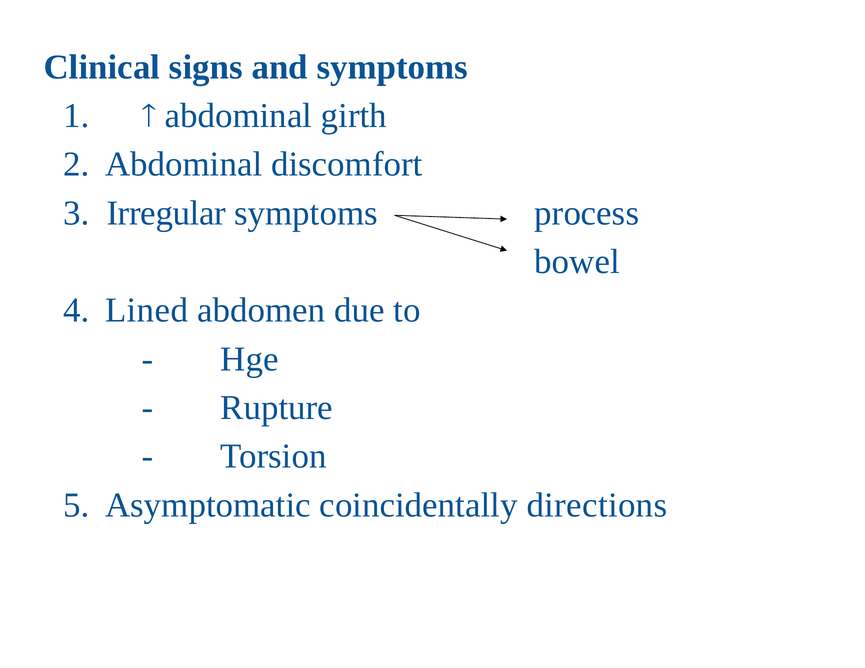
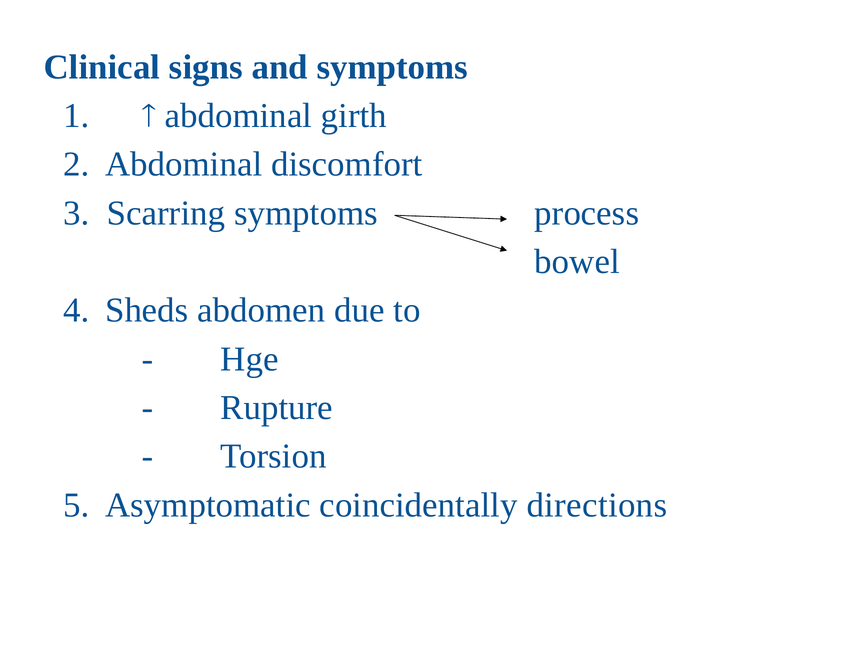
Irregular: Irregular -> Scarring (166, 213)
Lined: Lined -> Sheds (147, 311)
